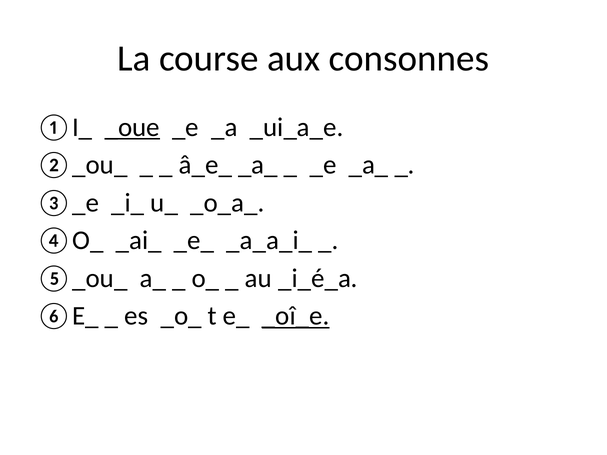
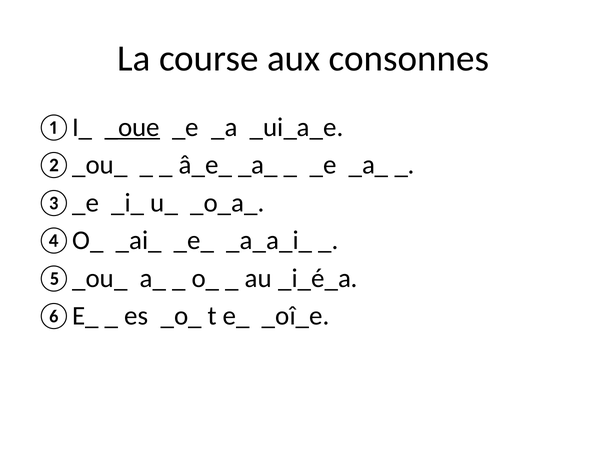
_oî_e underline: present -> none (296, 316)
